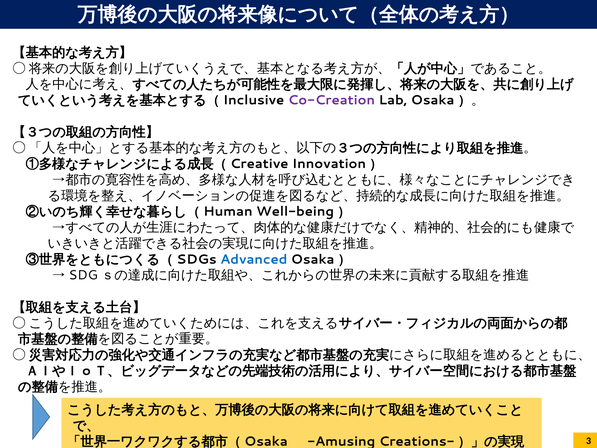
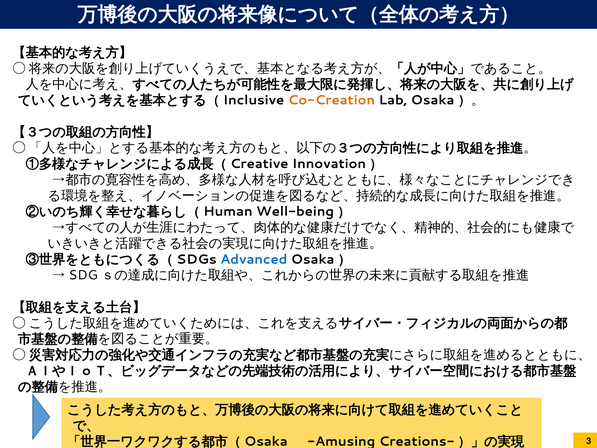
Co-Creation colour: purple -> orange (331, 100)
